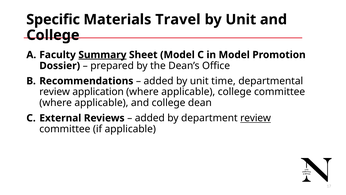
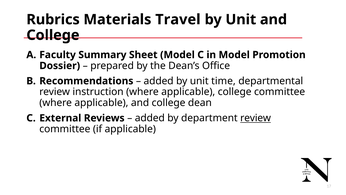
Specific: Specific -> Rubrics (53, 20)
Summary underline: present -> none (102, 55)
application: application -> instruction (98, 92)
